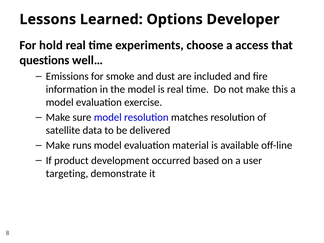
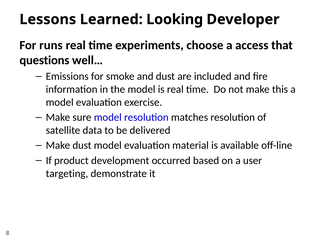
Options: Options -> Looking (175, 19)
hold: hold -> runs (51, 45)
Make runs: runs -> dust (82, 145)
